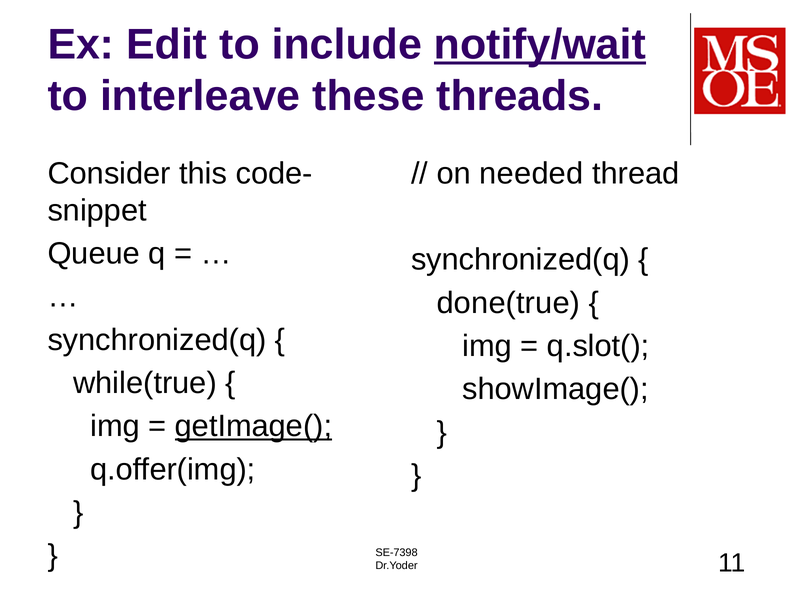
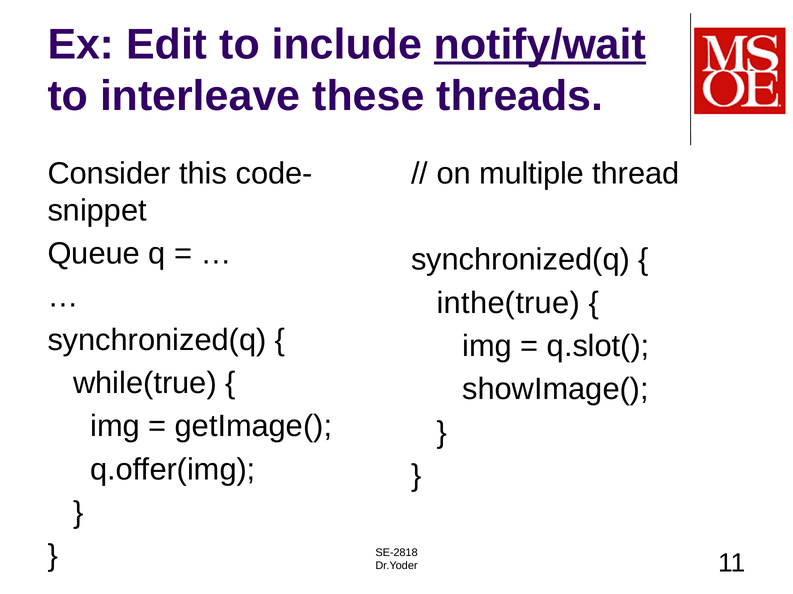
needed: needed -> multiple (532, 174)
done(true: done(true -> inthe(true (508, 303)
getImage( underline: present -> none (253, 427)
SE-7398: SE-7398 -> SE-2818 (397, 553)
